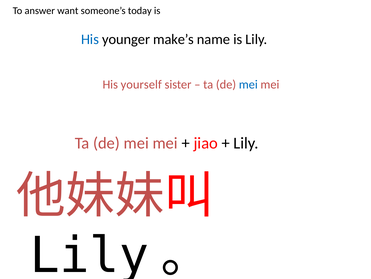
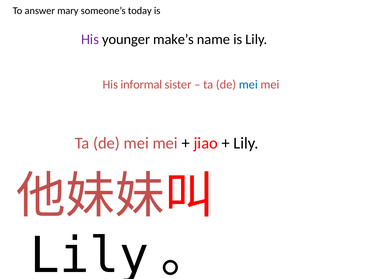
want: want -> mary (68, 11)
His colour: blue -> purple (90, 39)
yourself: yourself -> informal (141, 84)
